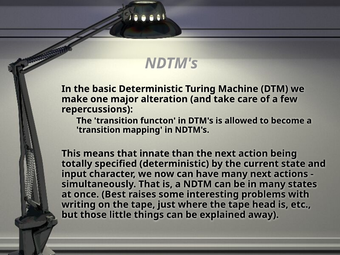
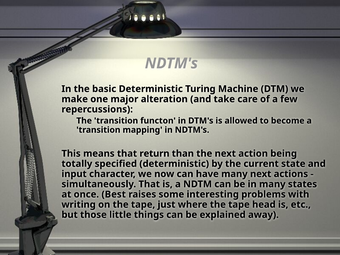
innate: innate -> return (154, 154)
